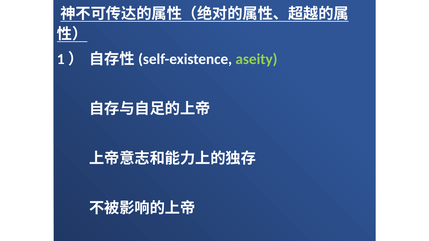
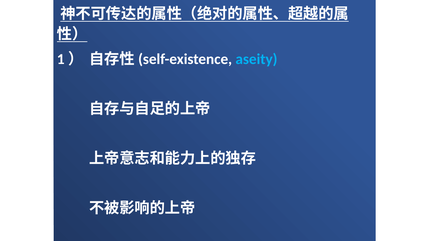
aseity colour: light green -> light blue (256, 59)
